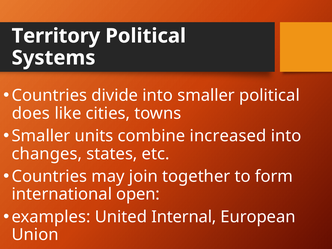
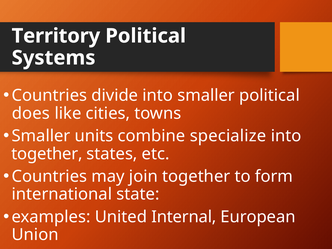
increased: increased -> specialize (228, 136)
changes: changes -> together (47, 154)
open: open -> state (138, 194)
